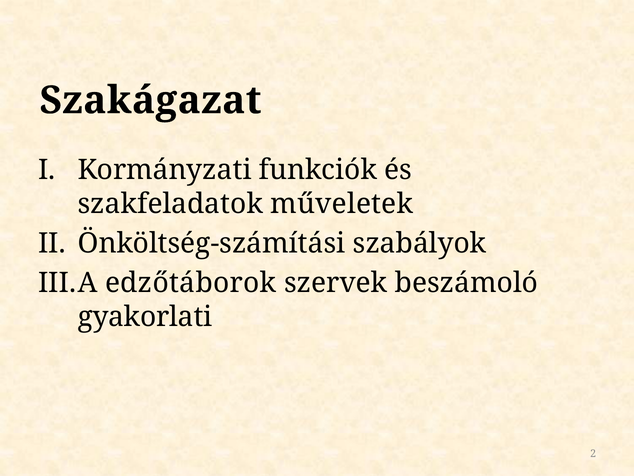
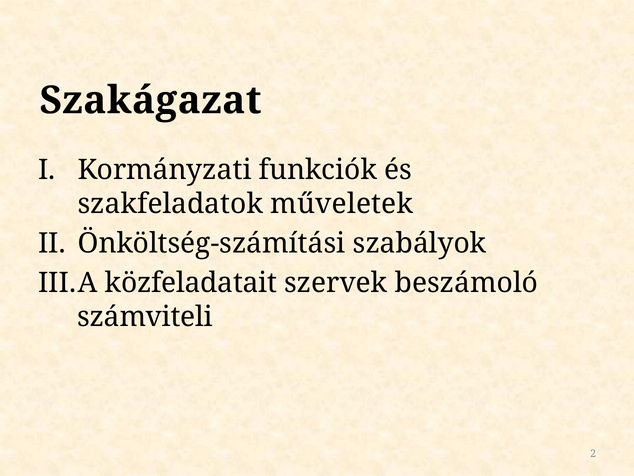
edzőtáborok: edzőtáborok -> közfeladatait (191, 283)
gyakorlati: gyakorlati -> számviteli (145, 317)
